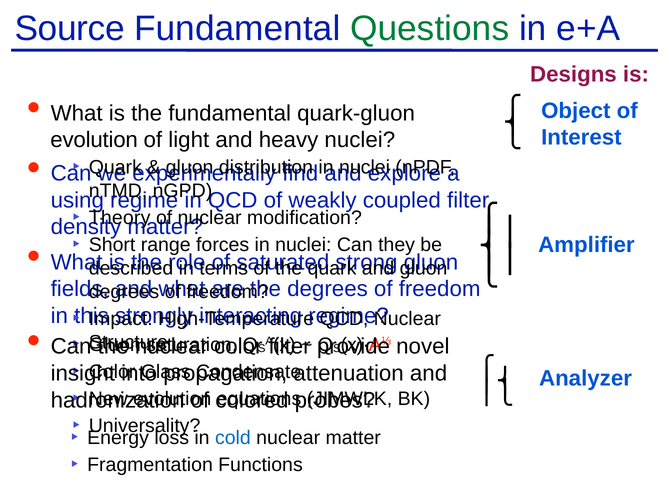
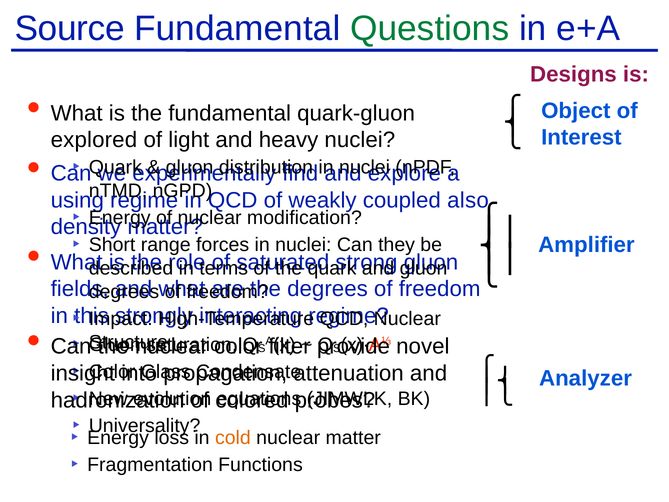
evolution: evolution -> explored (94, 140)
coupled filter: filter -> also (468, 200)
Theory: Theory -> Energy (120, 218)
cold colour: blue -> orange (233, 438)
